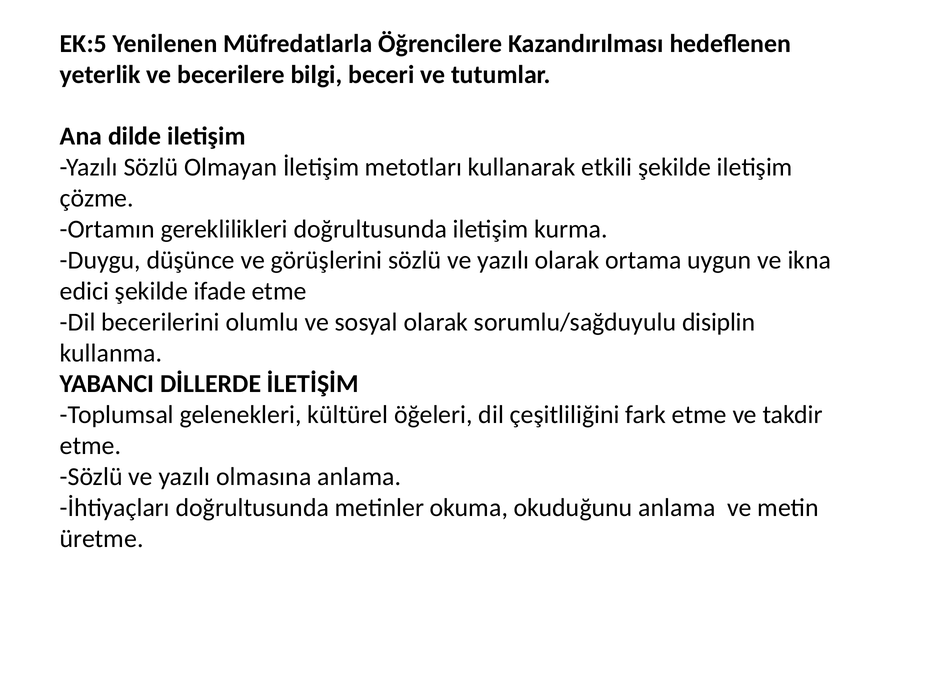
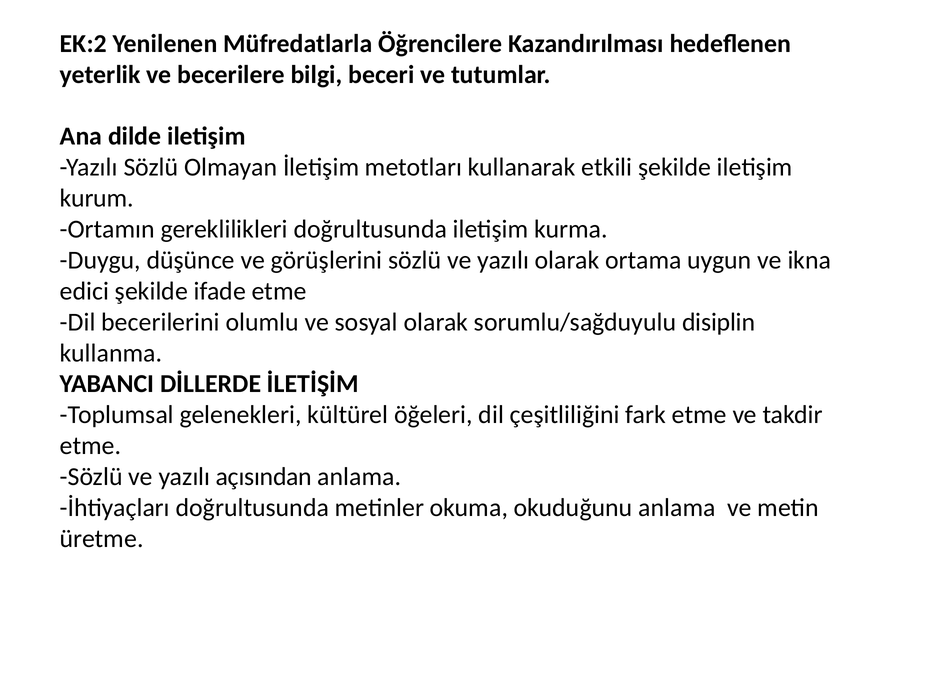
EK:5: EK:5 -> EK:2 (83, 44)
çözme: çözme -> kurum (97, 198)
olmasına: olmasına -> açısından (264, 477)
